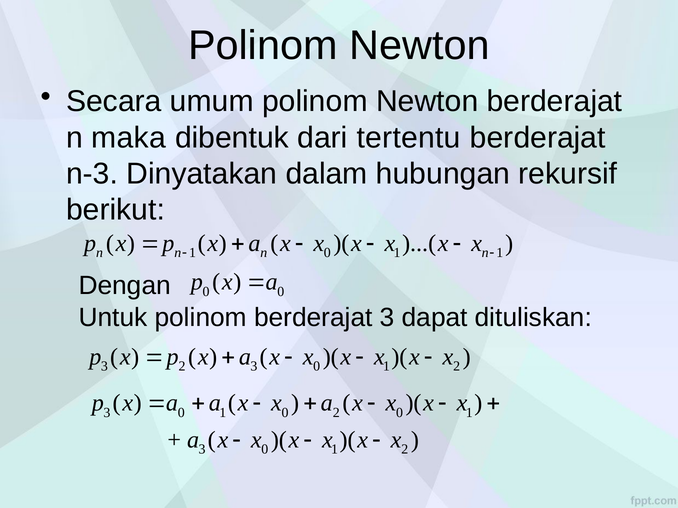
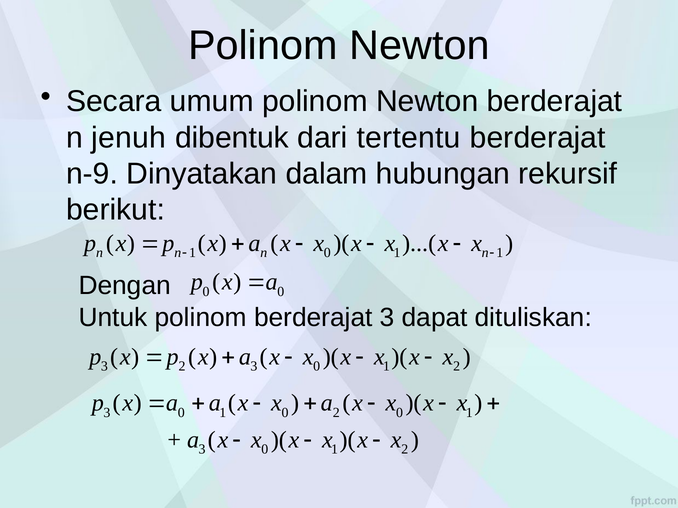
maka: maka -> jenuh (129, 138)
n-3: n-3 -> n-9 (92, 174)
